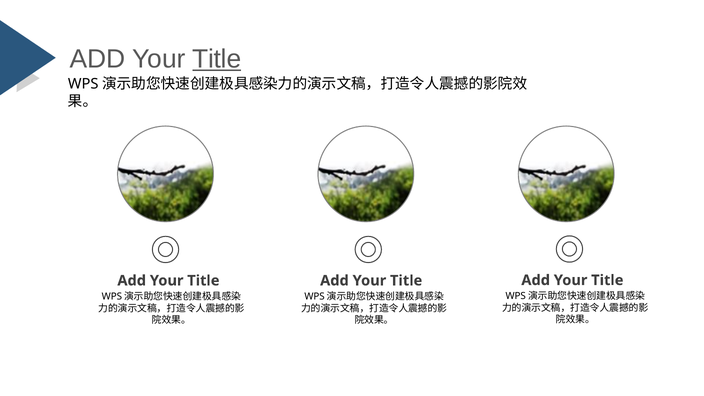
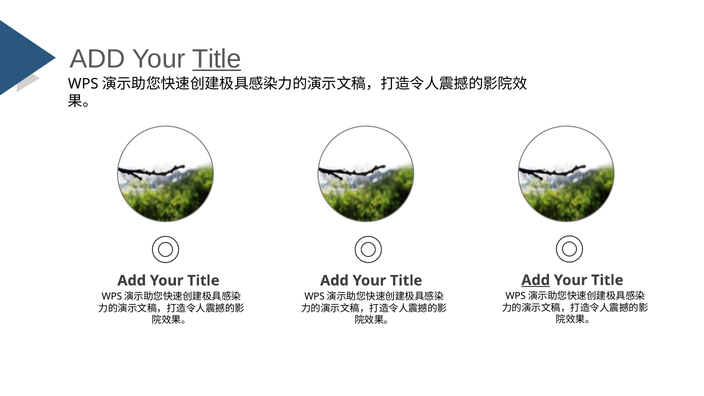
Add underline: none -> present (536, 280)
